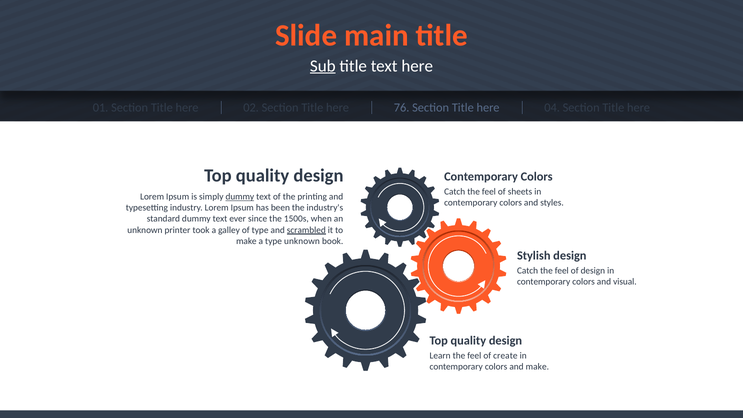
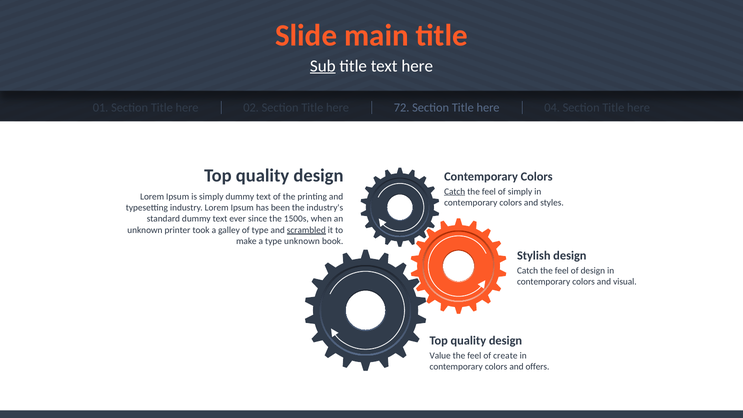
76: 76 -> 72 (402, 107)
Catch underline: none -> present (455, 191)
of sheets: sheets -> simply (520, 191)
dummy underline: present -> none (240, 197)
Learn: Learn -> Value (440, 355)
and make: make -> offers (537, 367)
